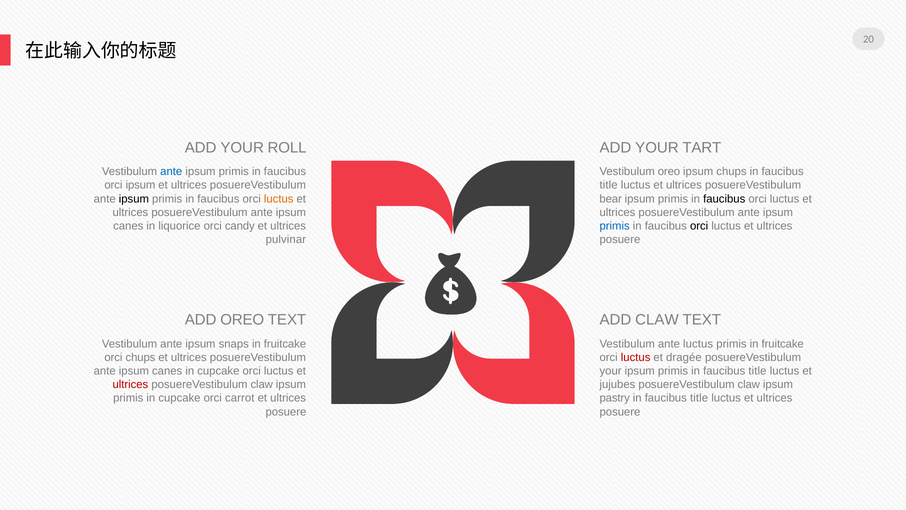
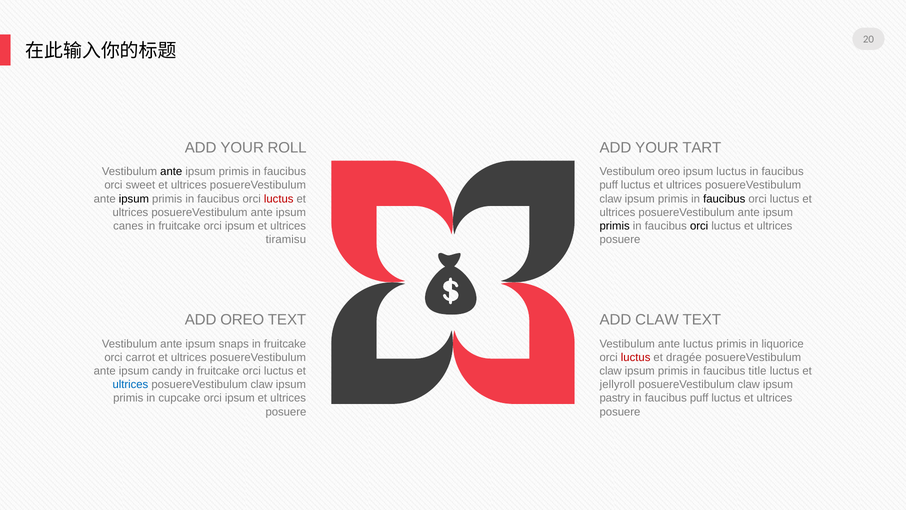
ante colour: blue -> black (171, 171)
ipsum chups: chups -> luctus (731, 171)
orci ipsum: ipsum -> sweet (140, 185)
title: title -> puff (609, 185)
luctus colour: orange -> red (279, 199)
bear: bear -> claw (611, 199)
liquorice: liquorice -> fruitcake (179, 226)
candy: candy -> ipsum (240, 226)
primis colour: blue -> black (615, 226)
pulvinar: pulvinar -> tiramisu (286, 239)
primis in fruitcake: fruitcake -> liquorice (783, 344)
orci chups: chups -> carrot (140, 357)
canes: canes -> candy (167, 371)
cupcake: cupcake -> fruitcake (218, 371)
your: your -> claw (611, 371)
ultrices colour: red -> blue (130, 384)
jujubes: jujubes -> jellyroll (617, 384)
carrot: carrot -> ipsum (240, 398)
title: title -> puff (699, 398)
